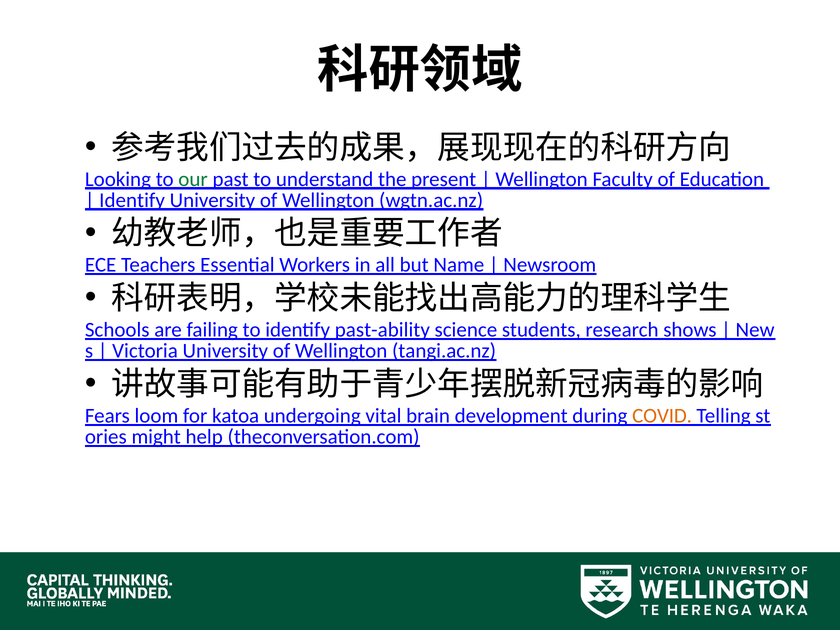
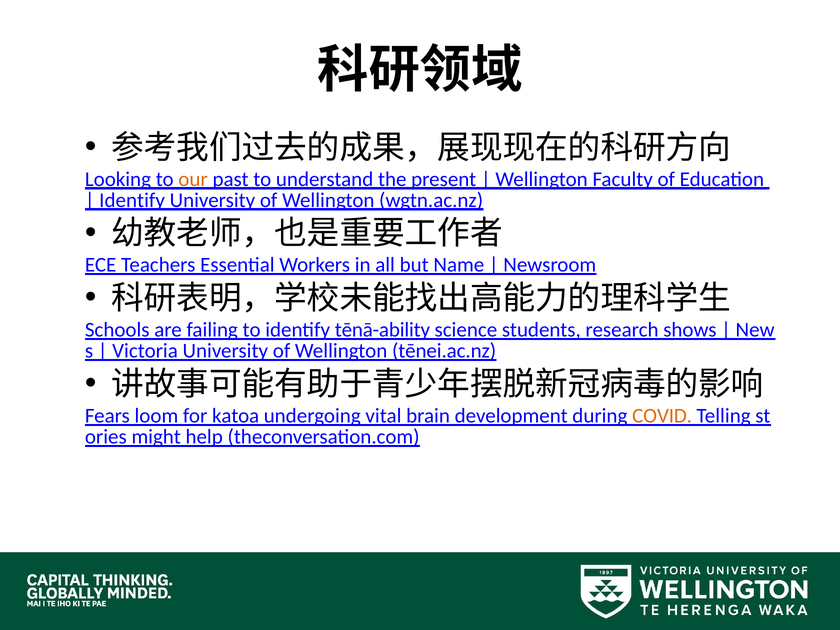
our colour: green -> orange (193, 179)
past-ability: past-ability -> tēnā-ability (382, 330)
tangi.ac.nz: tangi.ac.nz -> tēnei.ac.nz (444, 351)
